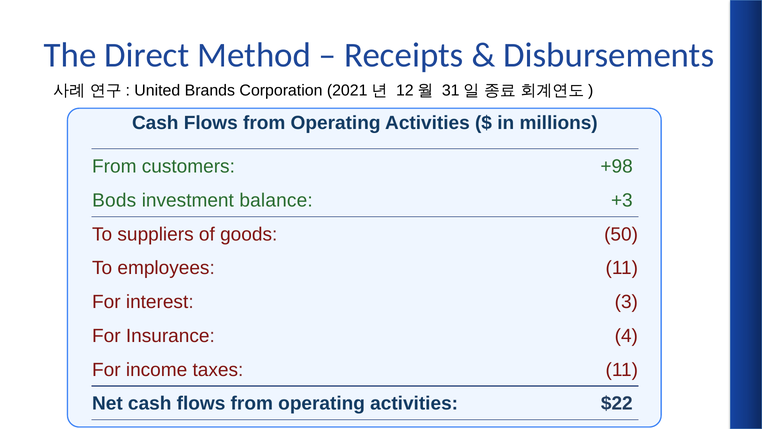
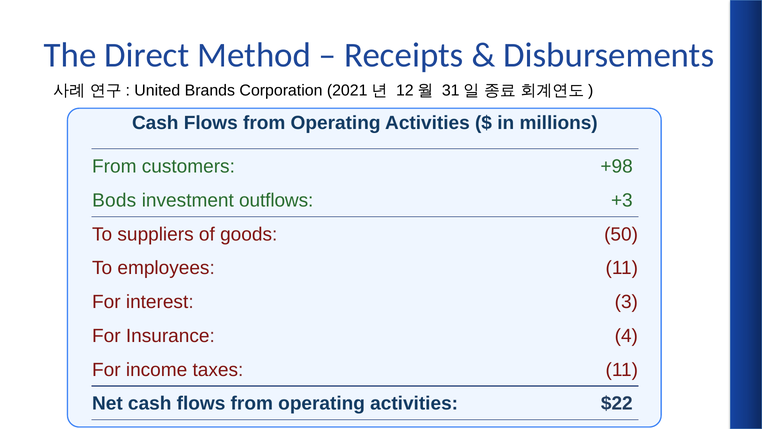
balance: balance -> outflows (276, 200)
